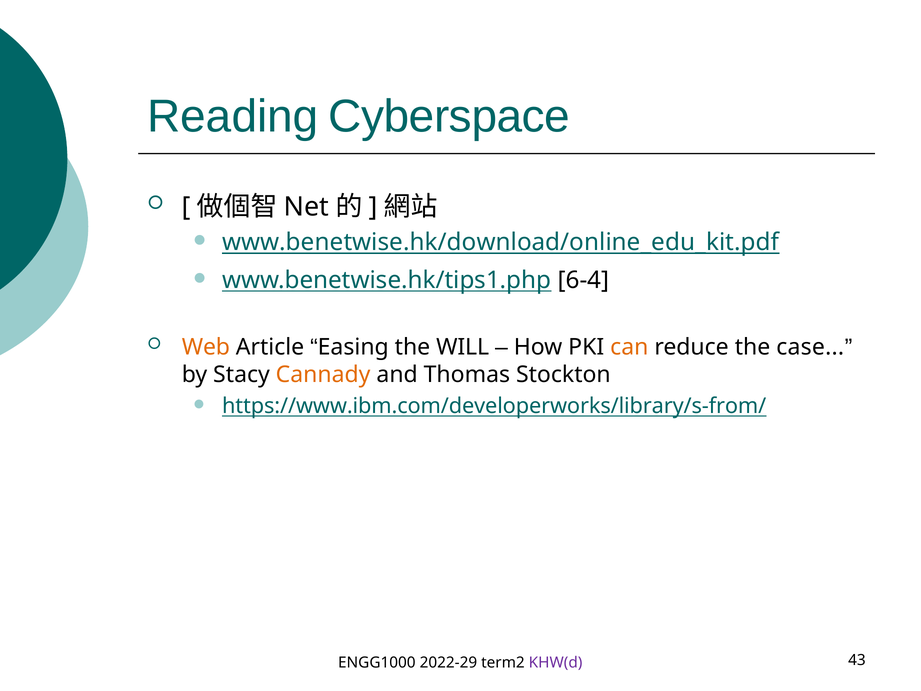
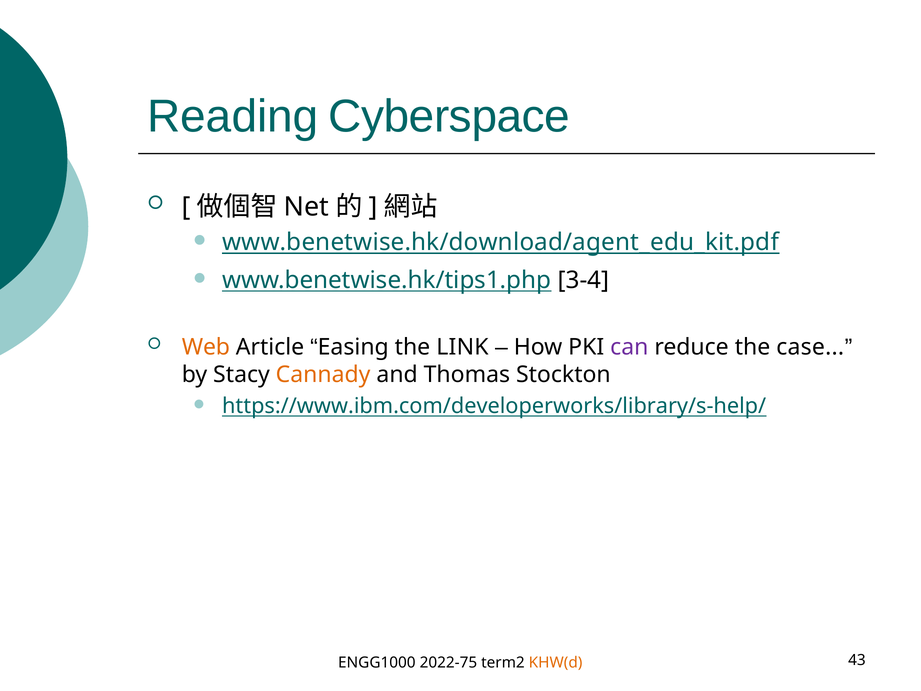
www.benetwise.hk/download/online_edu_kit.pdf: www.benetwise.hk/download/online_edu_kit.pdf -> www.benetwise.hk/download/agent_edu_kit.pdf (500, 242)
6-4: 6-4 -> 3-4 (584, 280)
WILL: WILL -> LINK (462, 347)
can colour: orange -> purple (629, 347)
https://www.ibm.com/developerworks/library/s-from/: https://www.ibm.com/developerworks/library/s-from/ -> https://www.ibm.com/developerworks/library/s-help/ (494, 406)
2022-29: 2022-29 -> 2022-75 (448, 663)
KHW(d colour: purple -> orange (556, 663)
